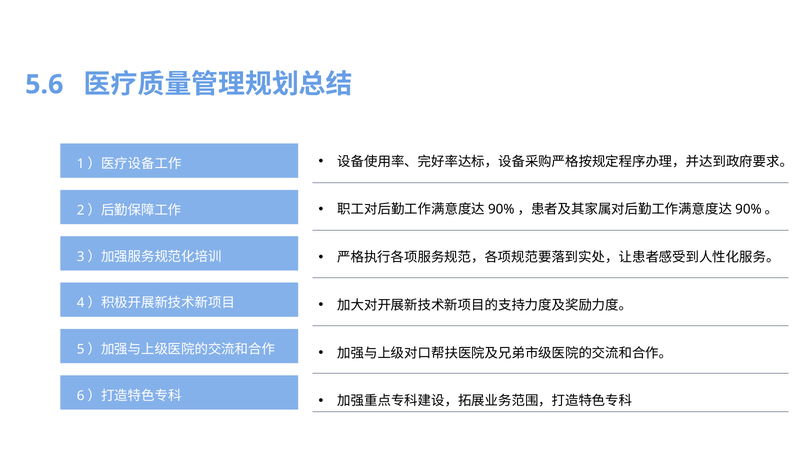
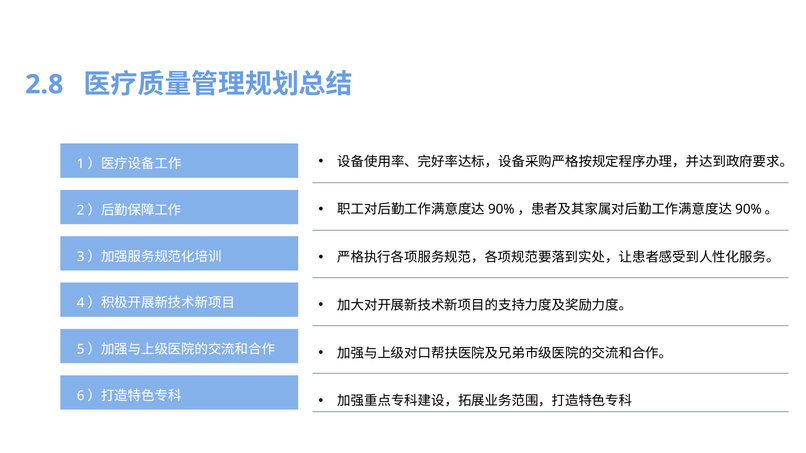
5.6: 5.6 -> 2.8 (44, 85)
